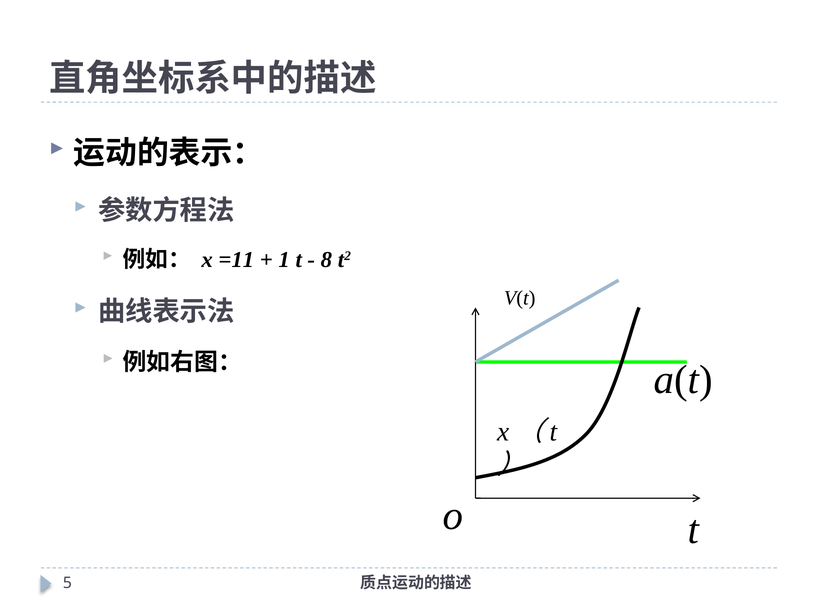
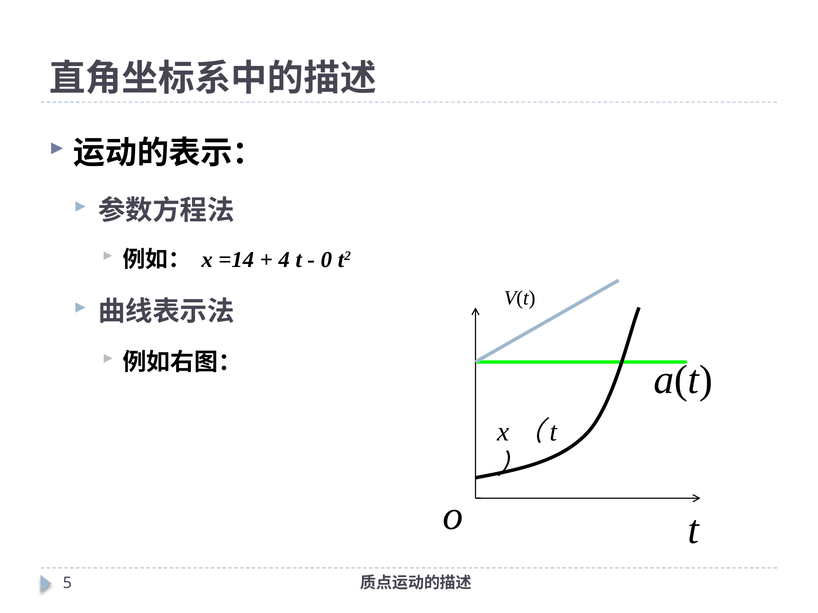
=11: =11 -> =14 (236, 260)
1: 1 -> 4 (284, 260)
8: 8 -> 0 (326, 260)
